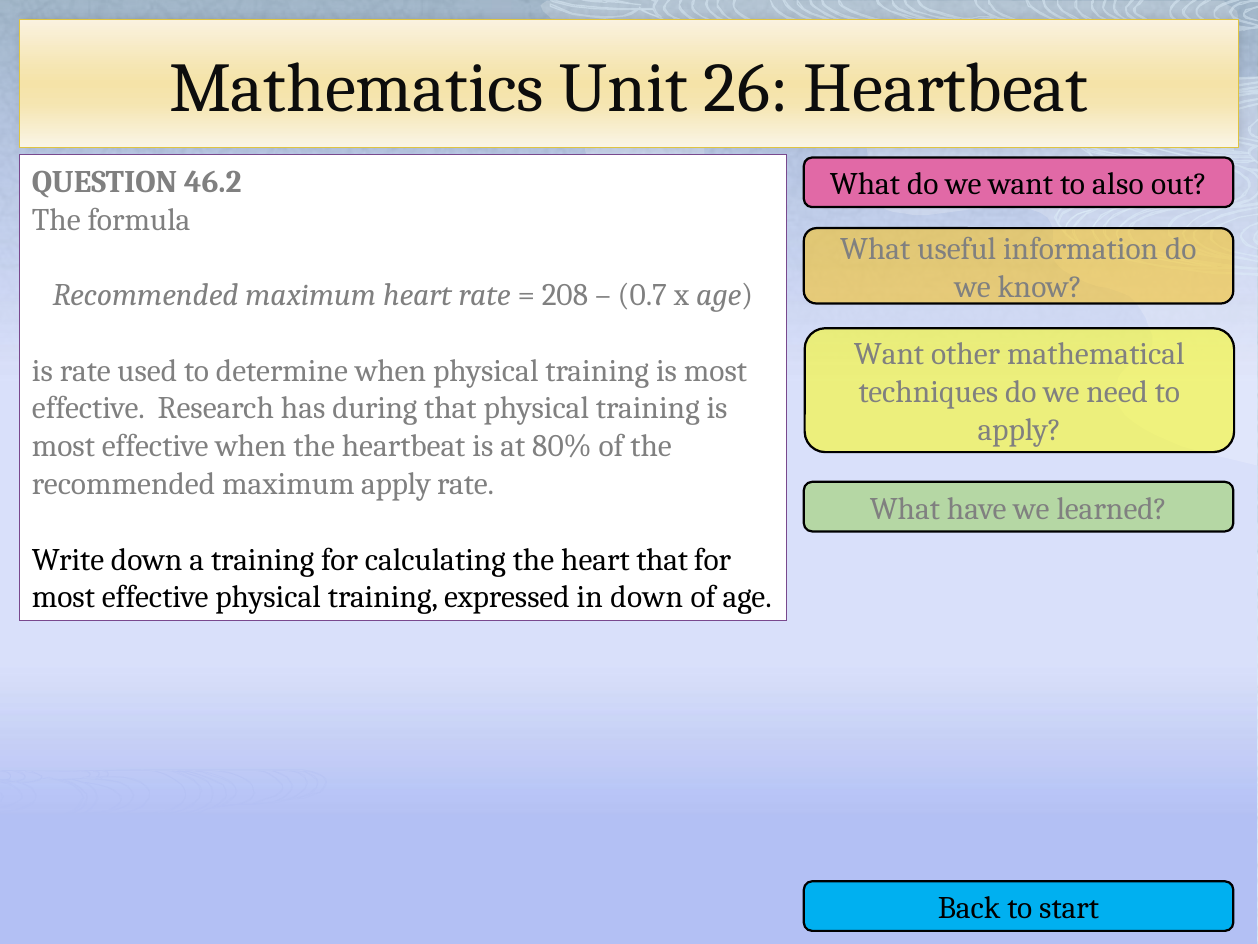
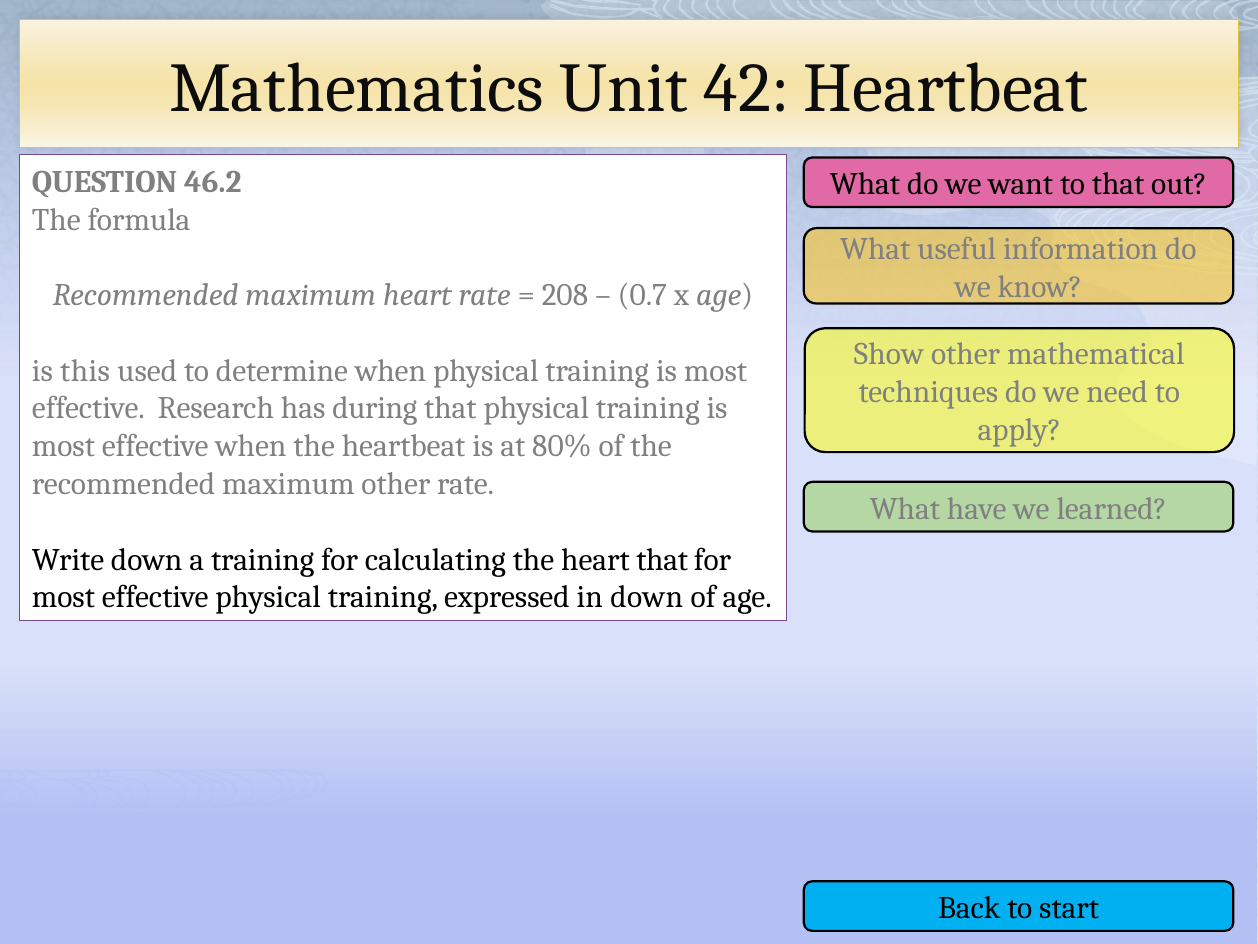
26: 26 -> 42 (747, 88)
to also: also -> that (1118, 184)
Want: Want -> Show (889, 354)
is rate: rate -> this (85, 371)
maximum apply: apply -> other (396, 484)
